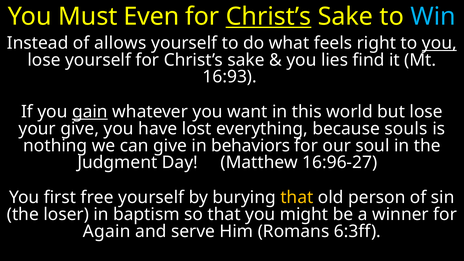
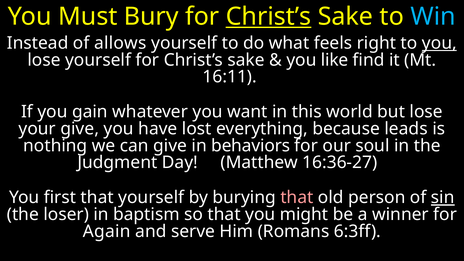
Even: Even -> Bury (151, 17)
lies: lies -> like (335, 60)
16:93: 16:93 -> 16:11 (230, 77)
gain underline: present -> none (90, 112)
souls: souls -> leads (406, 129)
16:96-27: 16:96-27 -> 16:36-27 (340, 163)
first free: free -> that (97, 198)
that colour: yellow -> pink (297, 198)
sin underline: none -> present (443, 198)
